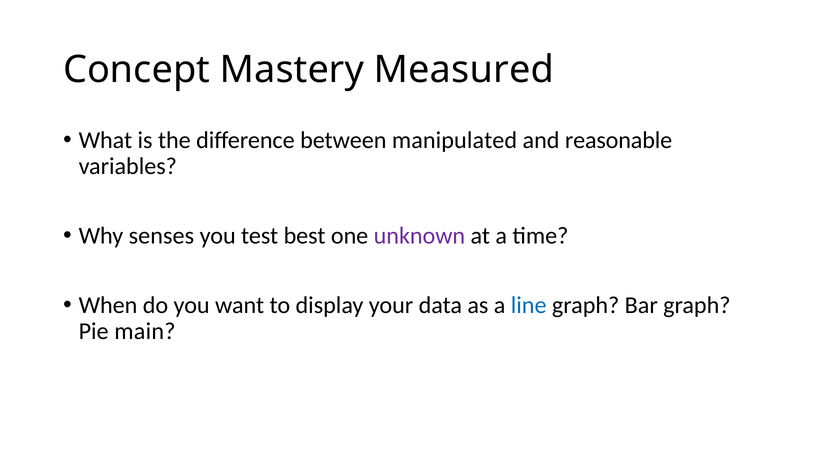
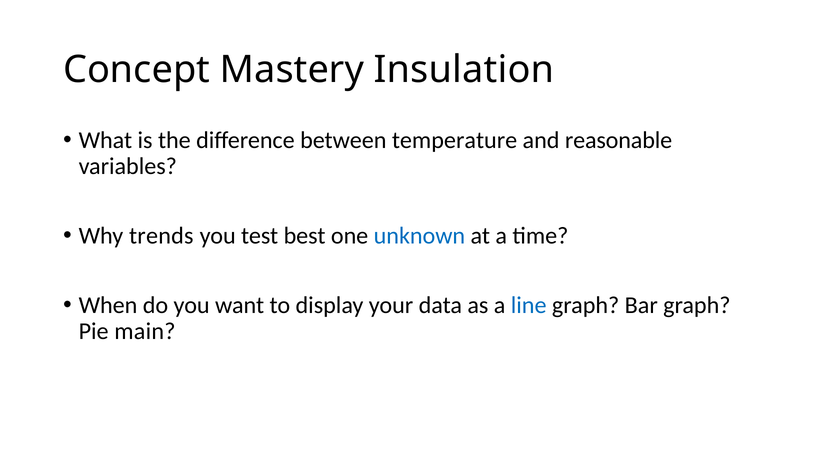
Measured: Measured -> Insulation (464, 70)
manipulated: manipulated -> temperature (455, 140)
senses: senses -> trends (161, 236)
unknown colour: purple -> blue (419, 236)
